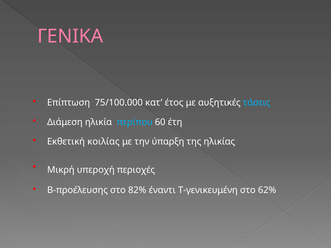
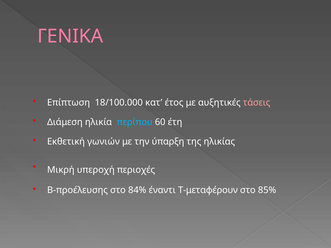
75/100.000: 75/100.000 -> 18/100.000 (119, 103)
τάσεις colour: light blue -> pink (257, 103)
κοιλίας: κοιλίας -> γωνιών (103, 142)
82%: 82% -> 84% (137, 190)
Τ-γενικευμένη: Τ-γενικευμένη -> Τ-μεταφέρουν (208, 190)
62%: 62% -> 85% (267, 190)
